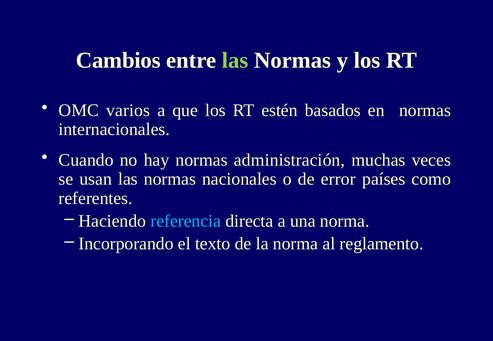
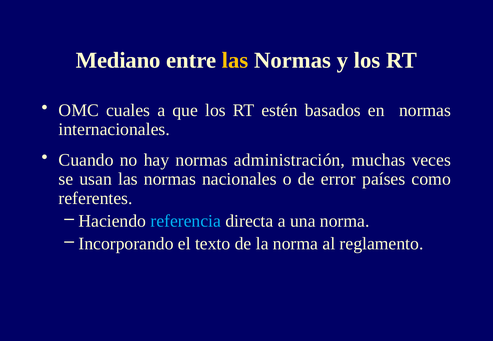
Cambios: Cambios -> Mediano (118, 60)
las colour: light green -> yellow (235, 60)
varios: varios -> cuales (128, 110)
